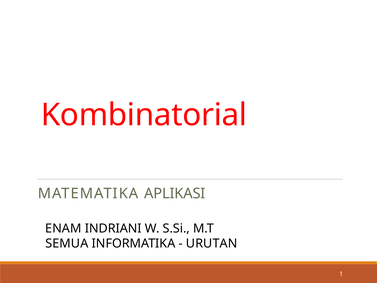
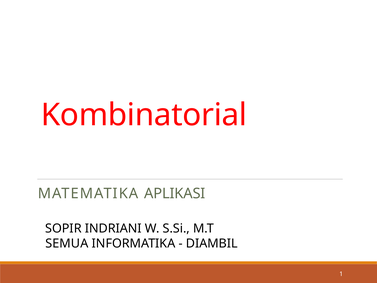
ENAM: ENAM -> SOPIR (63, 228)
URUTAN: URUTAN -> DIAMBIL (212, 243)
